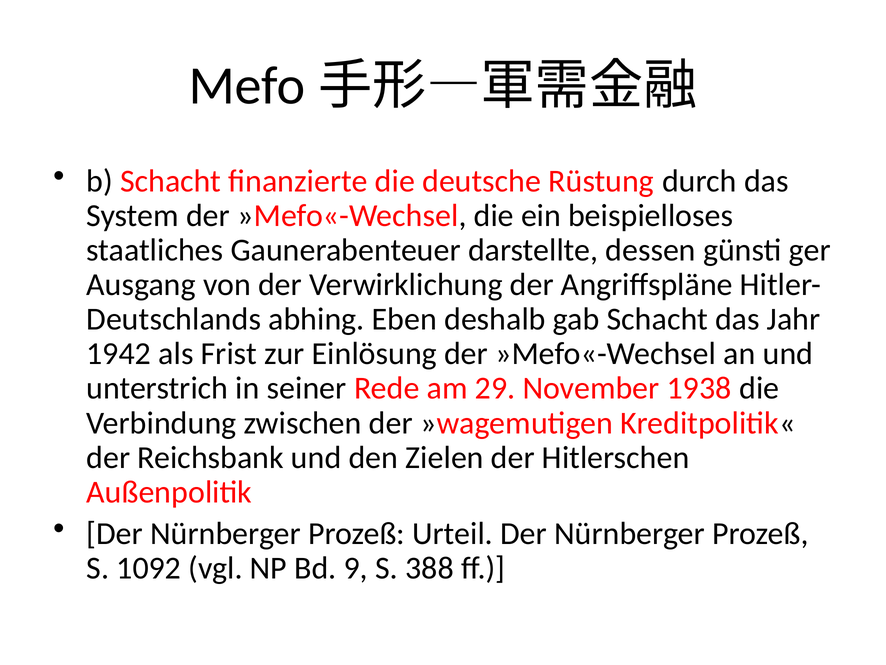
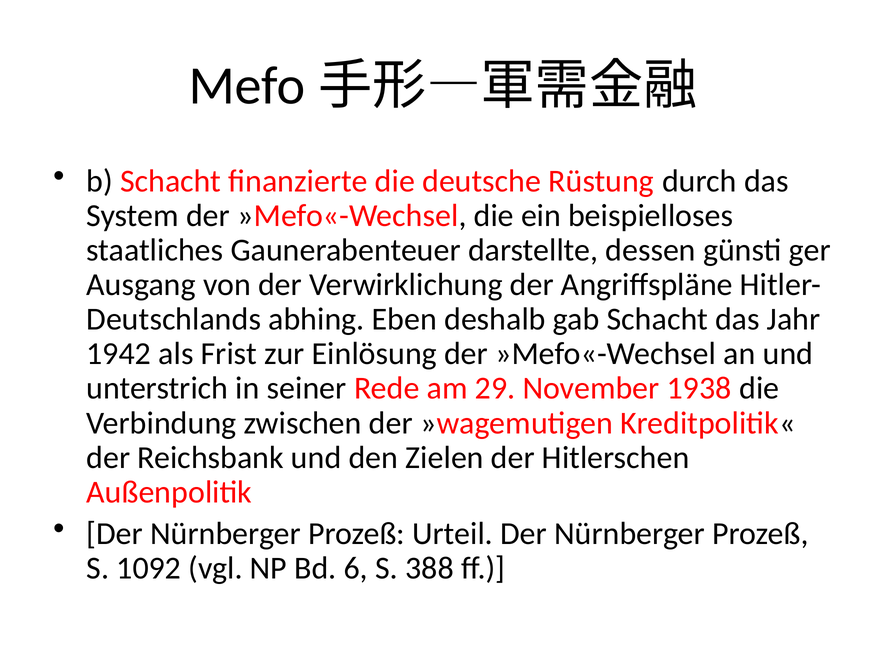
9: 9 -> 6 (356, 568)
